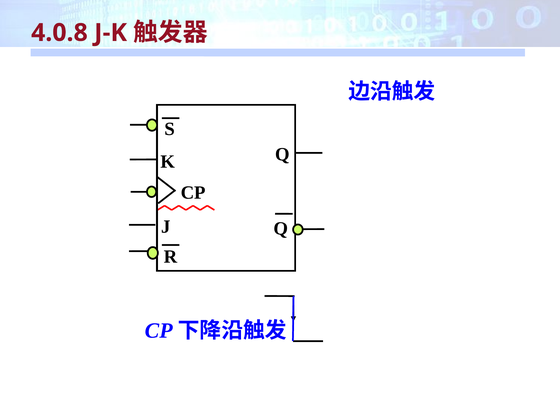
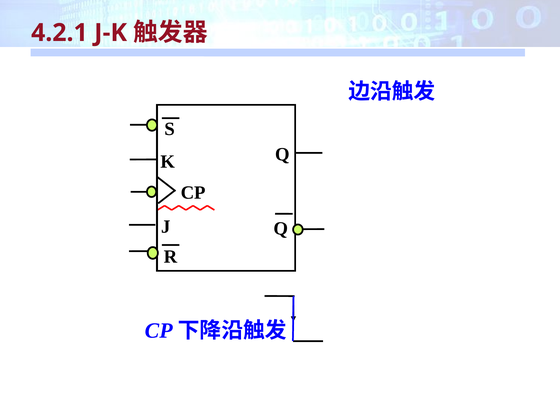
4.0.8: 4.0.8 -> 4.2.1 (59, 33)
